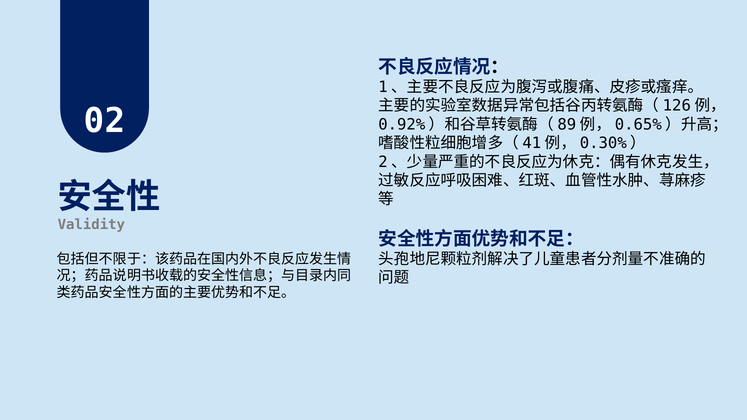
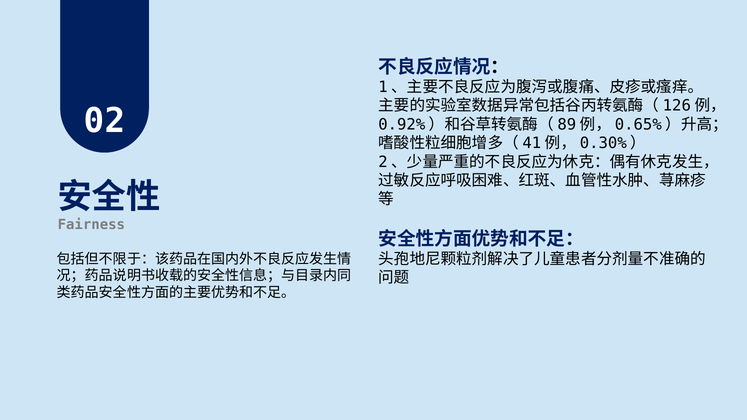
Validity: Validity -> Fairness (91, 224)
